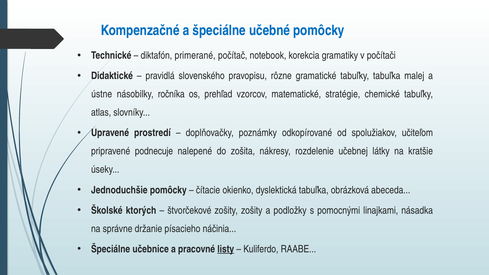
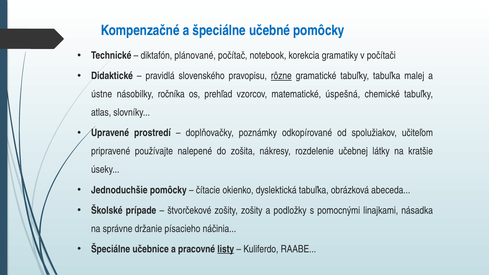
primerané: primerané -> plánované (195, 56)
rôzne underline: none -> present (281, 76)
stratégie: stratégie -> úspešná (343, 94)
podnecuje: podnecuje -> používajte (154, 151)
ktorých: ktorých -> prípade (141, 210)
